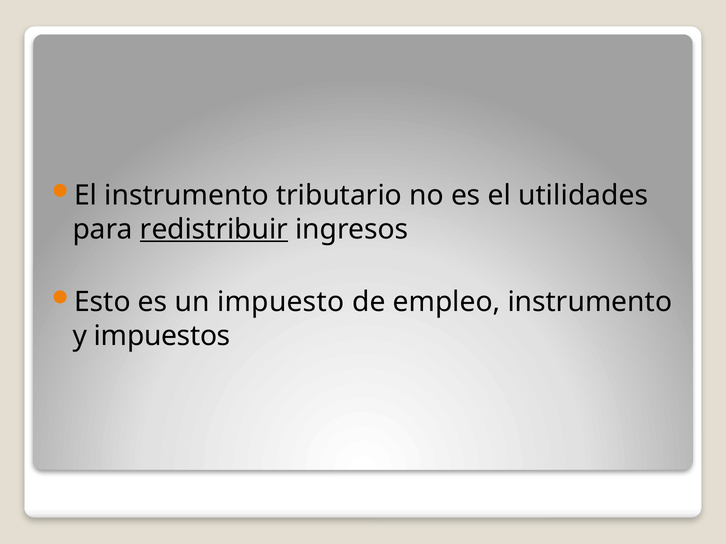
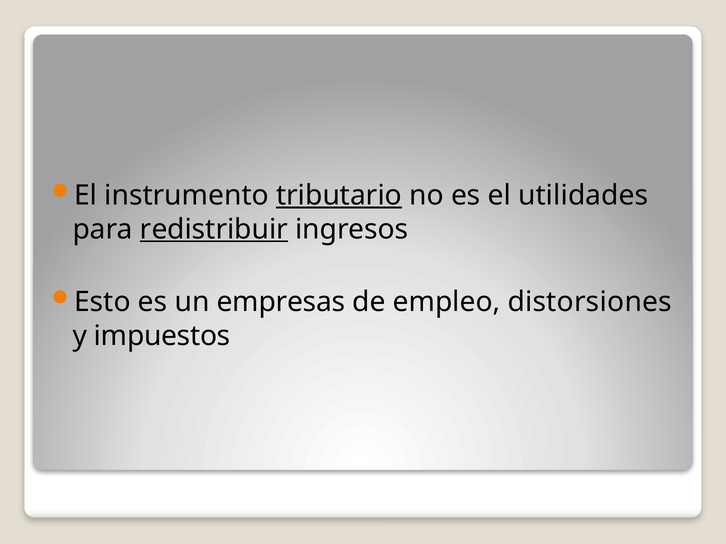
tributario underline: none -> present (339, 196)
impuesto: impuesto -> empresas (281, 302)
empleo instrumento: instrumento -> distorsiones (590, 302)
